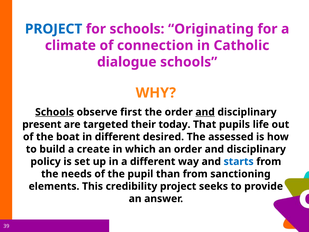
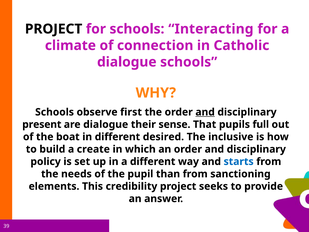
PROJECT colour: blue -> black (54, 29)
Originating: Originating -> Interacting (211, 29)
Schools underline: present -> none (55, 112)
are targeted: targeted -> dialogue (106, 124)
today: today -> sense (174, 124)
life: life -> full (261, 124)
assessed: assessed -> inclusive (231, 137)
